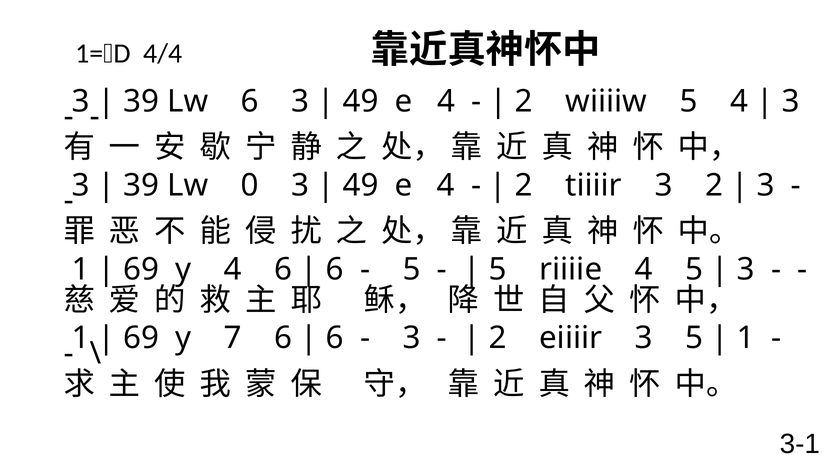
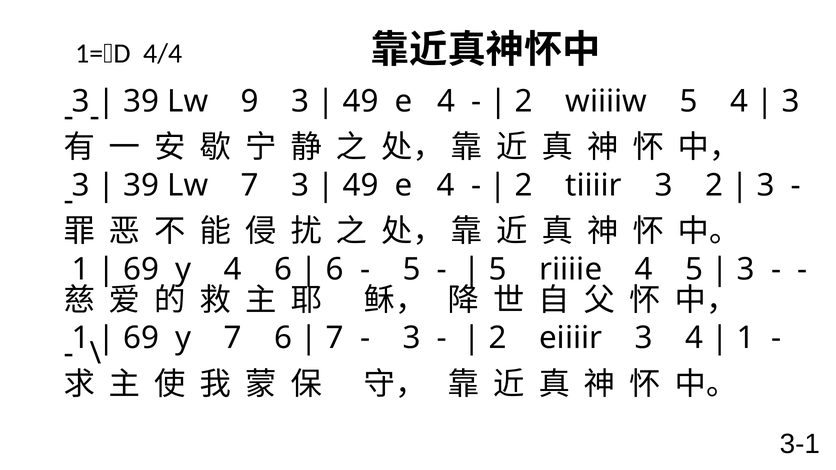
Lw 6: 6 -> 9 (250, 101)
Lw 0: 0 -> 7 (250, 185)
6: 6 -> 7 (335, 338)
3 5: 5 -> 4 (694, 338)
